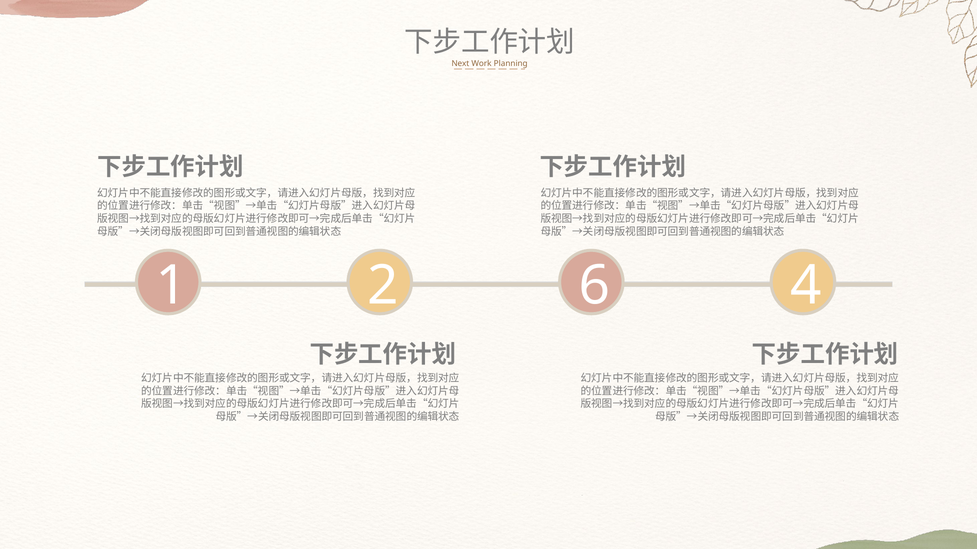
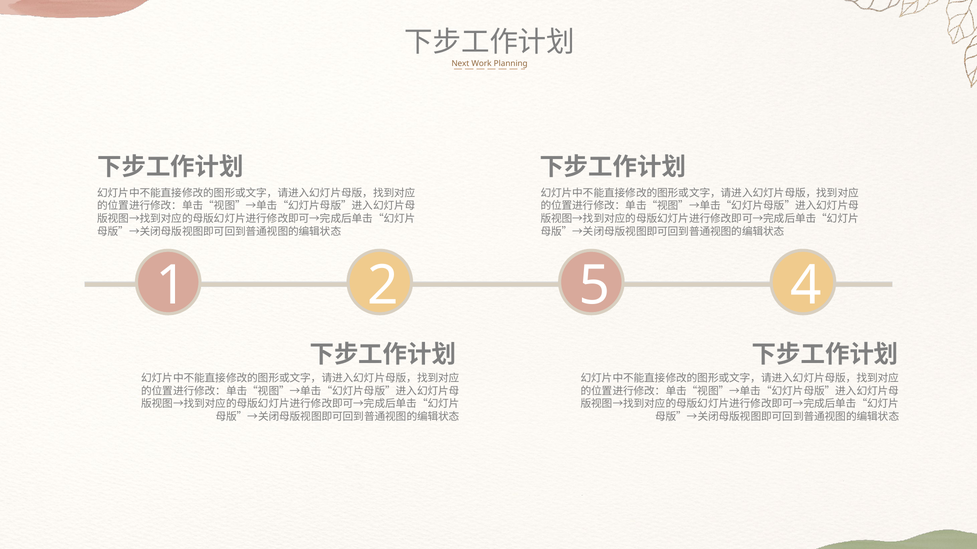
6: 6 -> 5 (594, 286)
